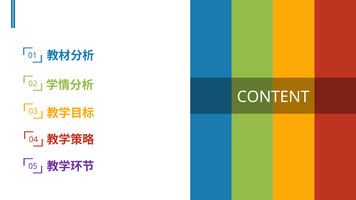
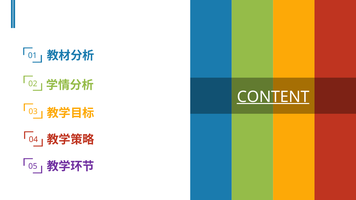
CONTENT underline: none -> present (273, 97)
